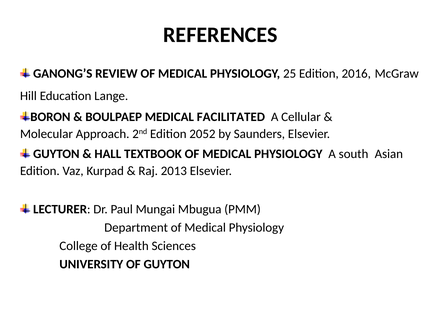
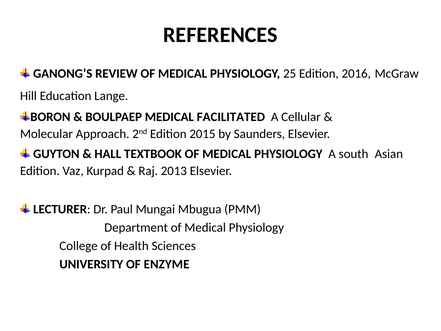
2052: 2052 -> 2015 (202, 134)
OF GUYTON: GUYTON -> ENZYME (167, 264)
